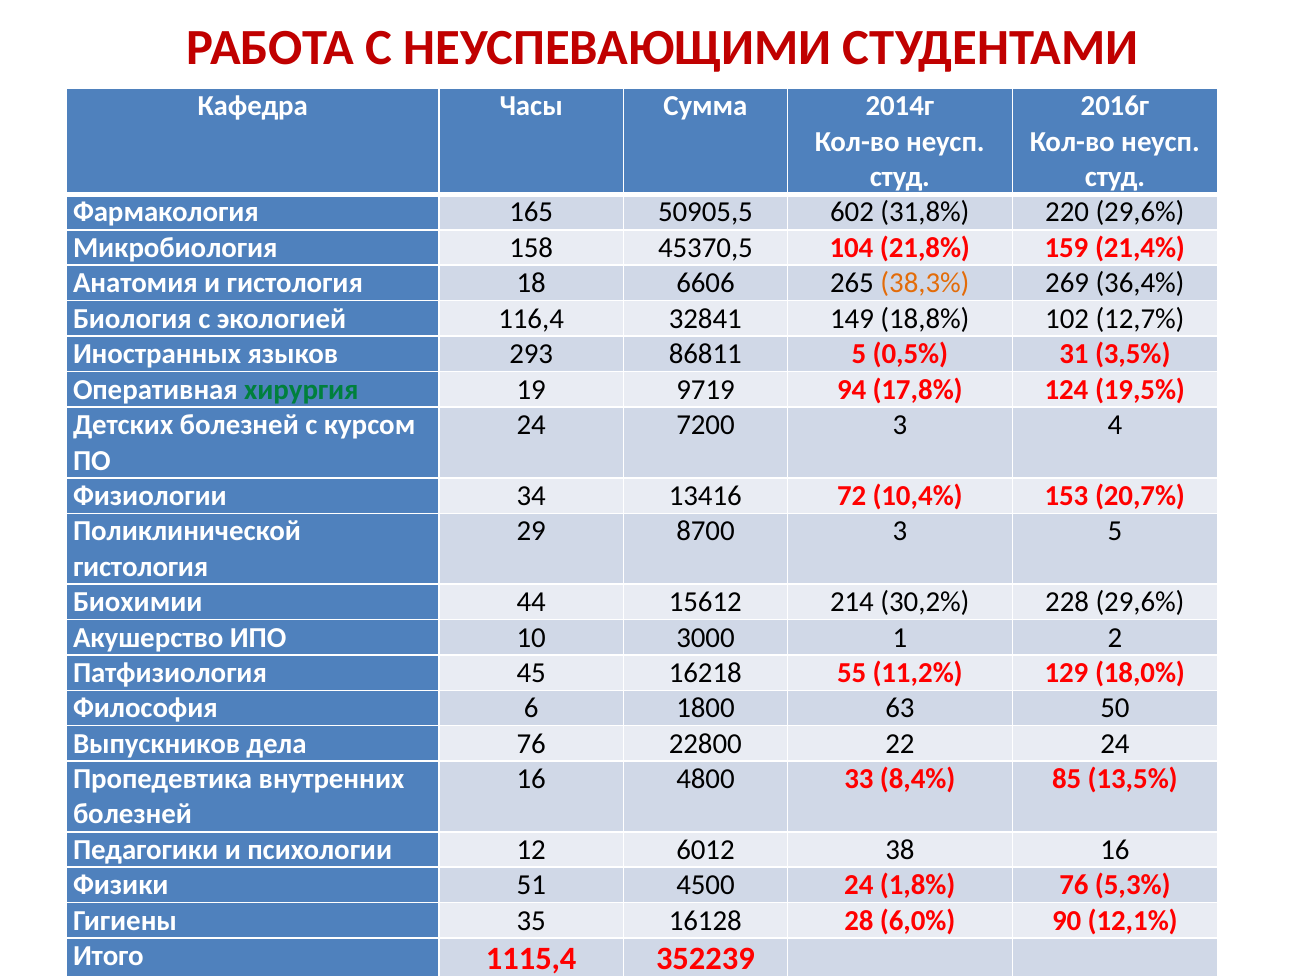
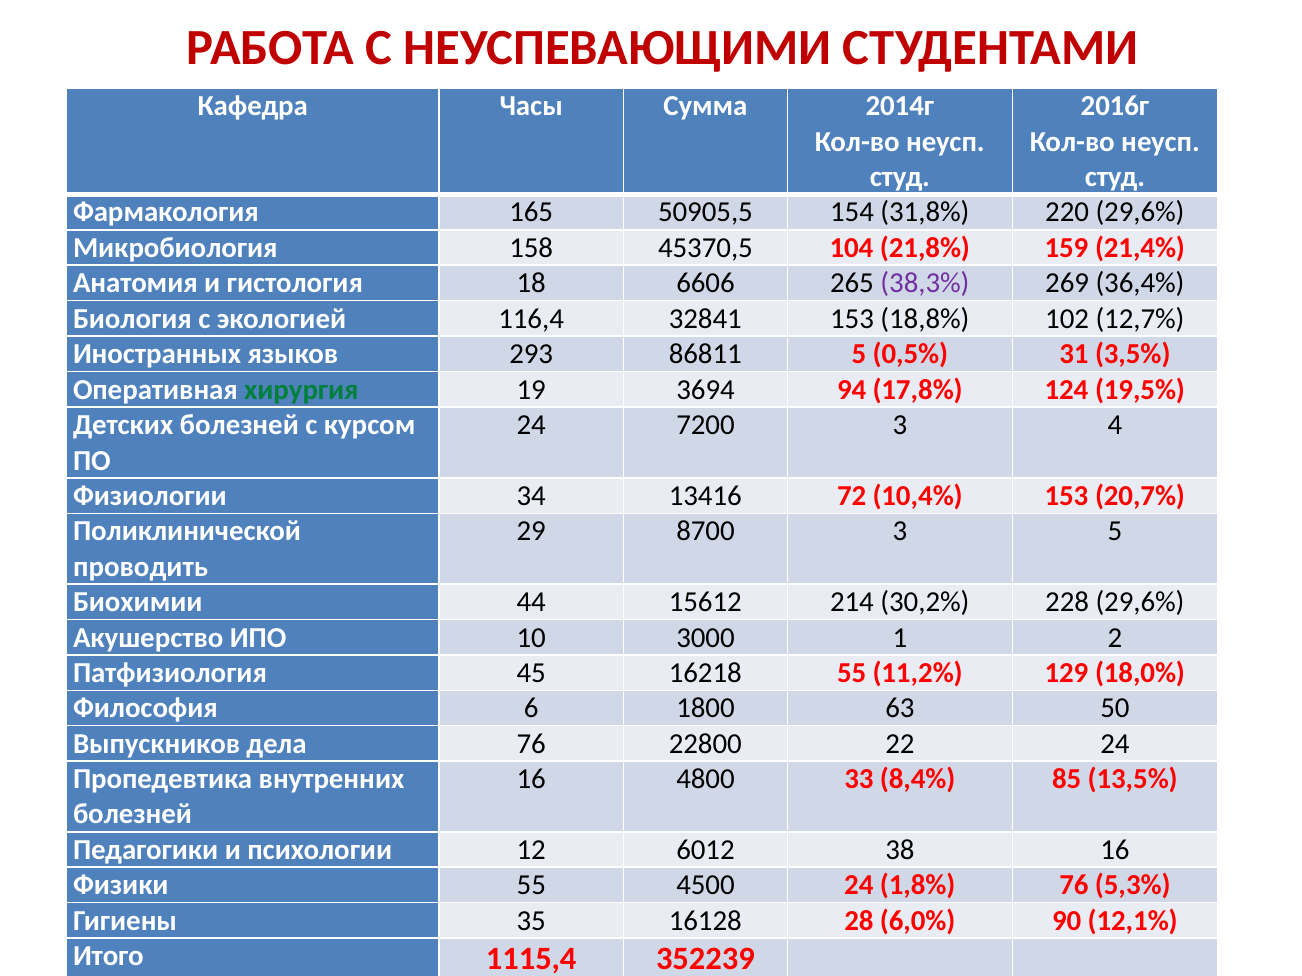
602: 602 -> 154 (852, 213)
38,3% colour: orange -> purple (925, 283)
32841 149: 149 -> 153 (852, 319)
9719: 9719 -> 3694 (706, 390)
гистология: гистология -> проводить (141, 567)
Физики 51: 51 -> 55 (531, 886)
